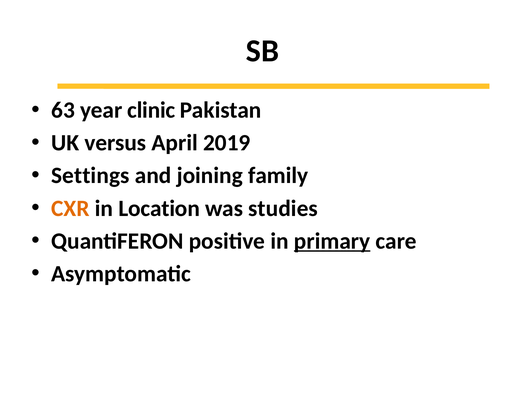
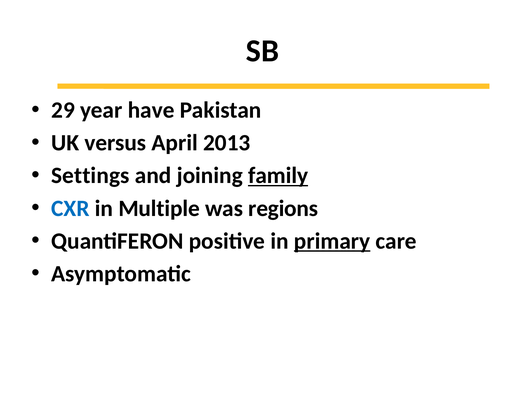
63: 63 -> 29 (63, 110)
clinic: clinic -> have (151, 110)
2019: 2019 -> 2013 (227, 143)
family underline: none -> present (278, 175)
CXR colour: orange -> blue (70, 208)
Location: Location -> Multiple (159, 208)
studies: studies -> regions (283, 208)
